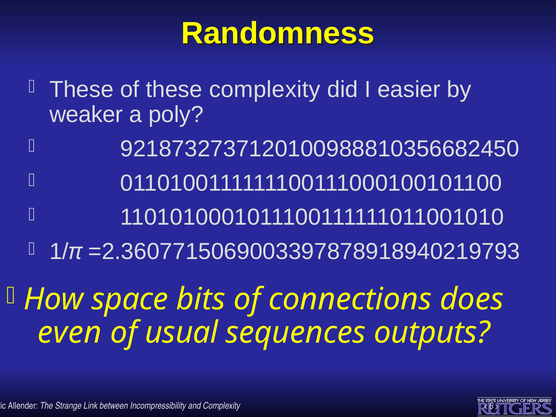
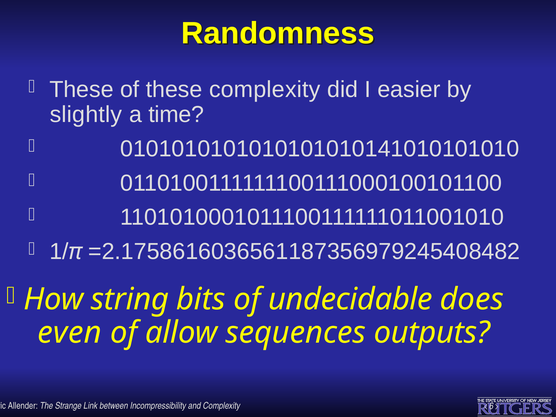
weaker: weaker -> slightly (86, 115)
poly: poly -> time (176, 115)
9218732737120100988810356682450: 9218732737120100988810356682450 -> 0101010101010101010141010101010 (320, 149)
=2.3607715069003397878918940219793: =2.3607715069003397878918940219793 -> =2.1758616036561187356979245408482 (304, 252)
space: space -> string (130, 299)
connections: connections -> undecidable (350, 299)
usual: usual -> allow (181, 333)
